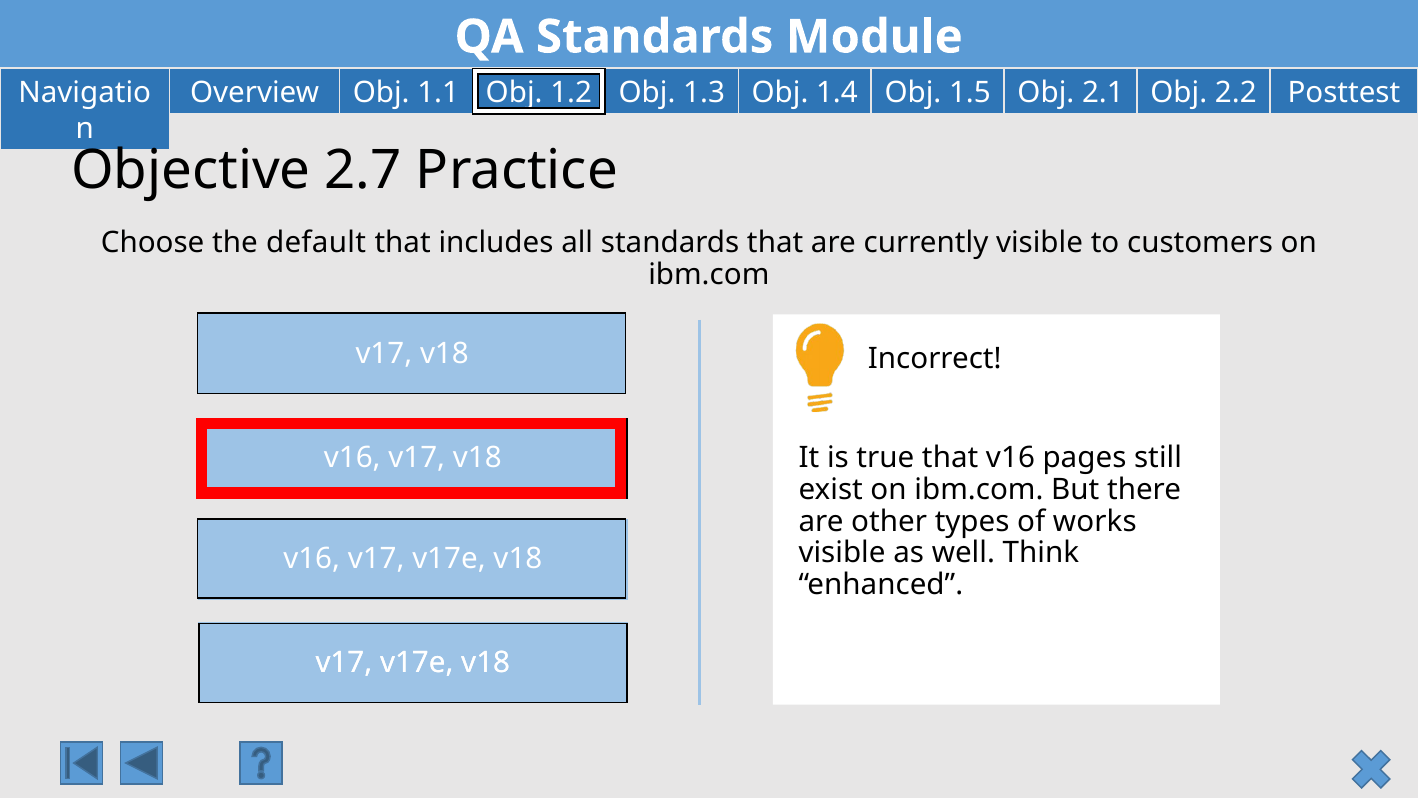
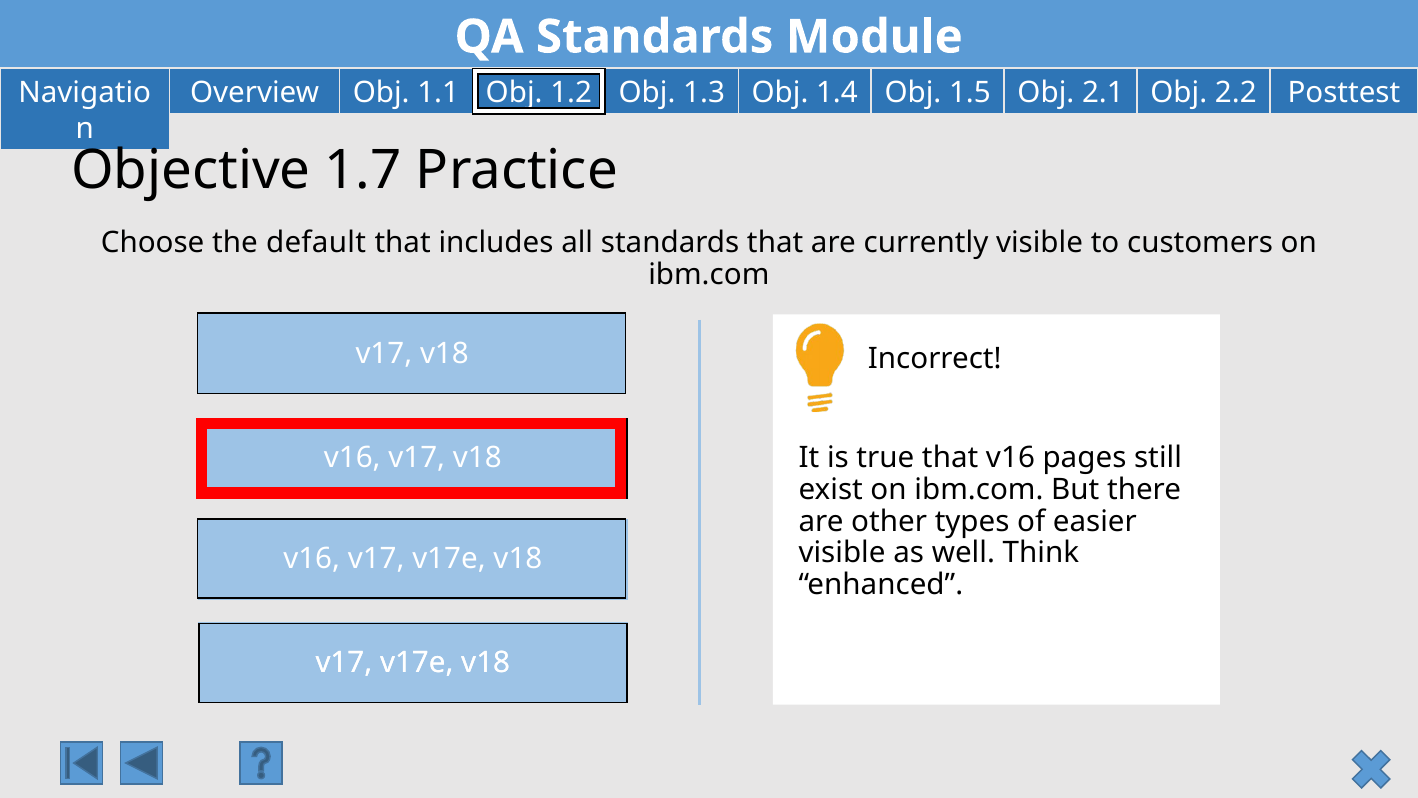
2.7: 2.7 -> 1.7 (363, 171)
works: works -> easier (1095, 521)
